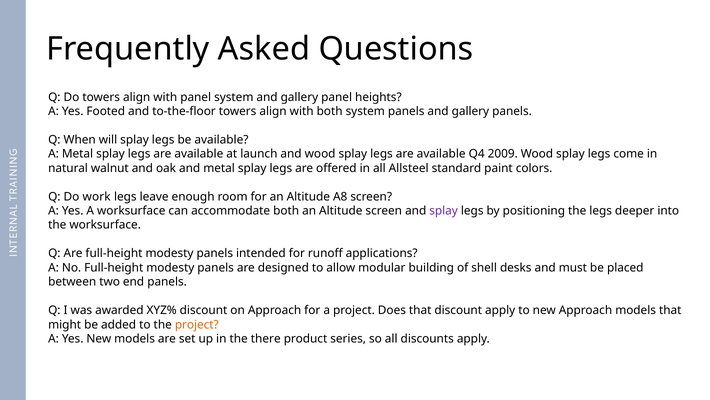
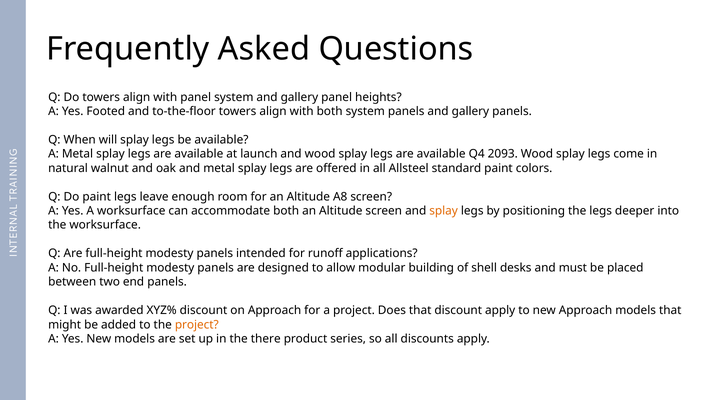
2009: 2009 -> 2093 (503, 154)
Do work: work -> paint (97, 196)
splay colour: purple -> orange (444, 211)
